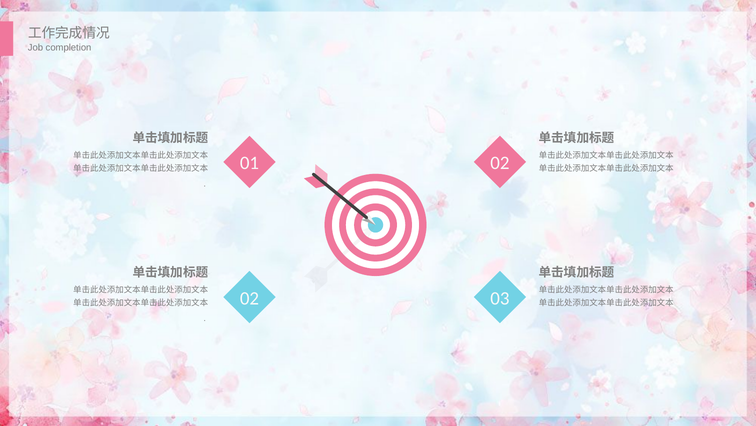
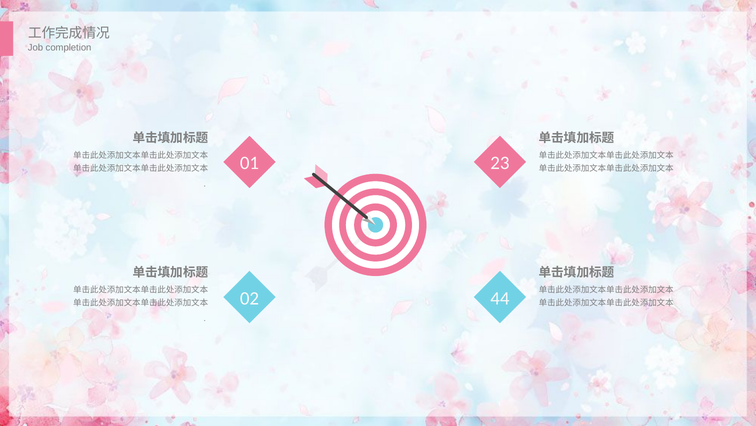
01 02: 02 -> 23 (500, 163)
03: 03 -> 44 (500, 298)
